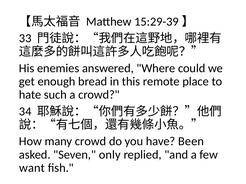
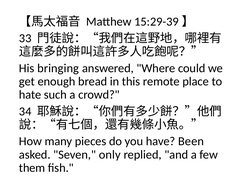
enemies: enemies -> bringing (58, 68)
many crowd: crowd -> pieces (91, 142)
want: want -> them (32, 168)
